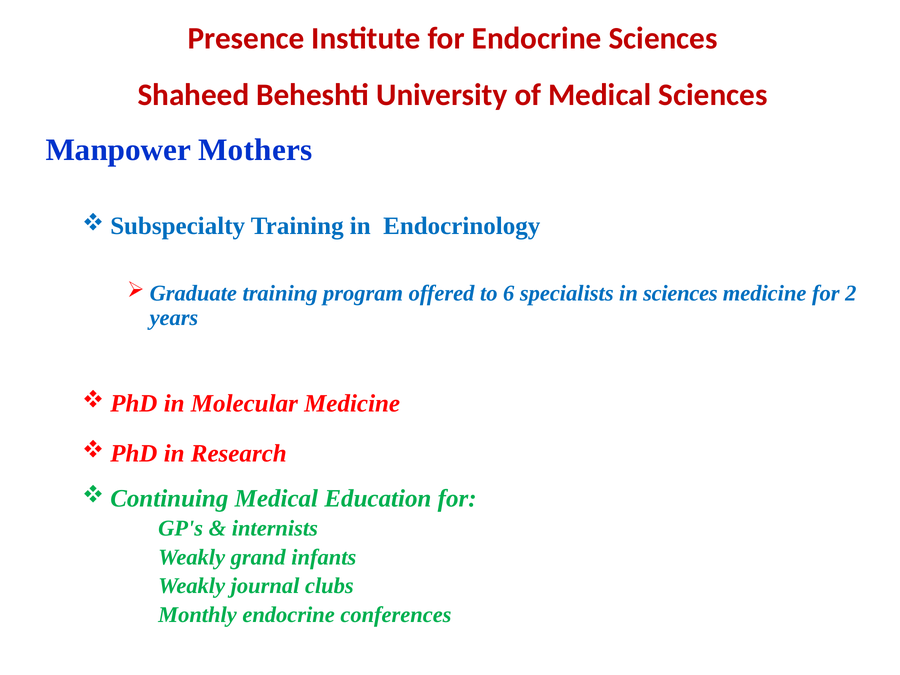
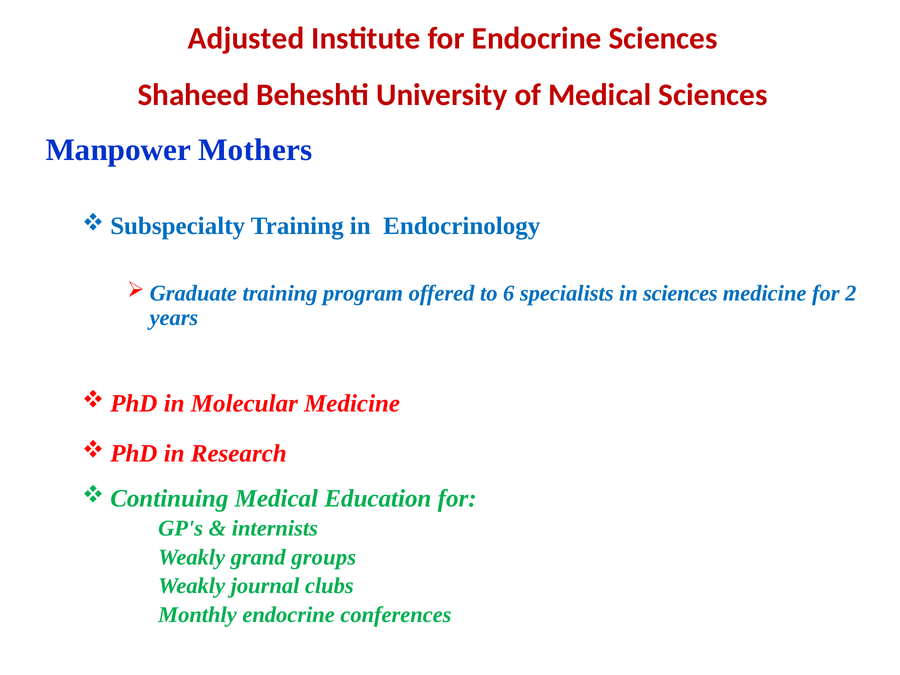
Presence: Presence -> Adjusted (246, 39)
infants: infants -> groups (324, 557)
